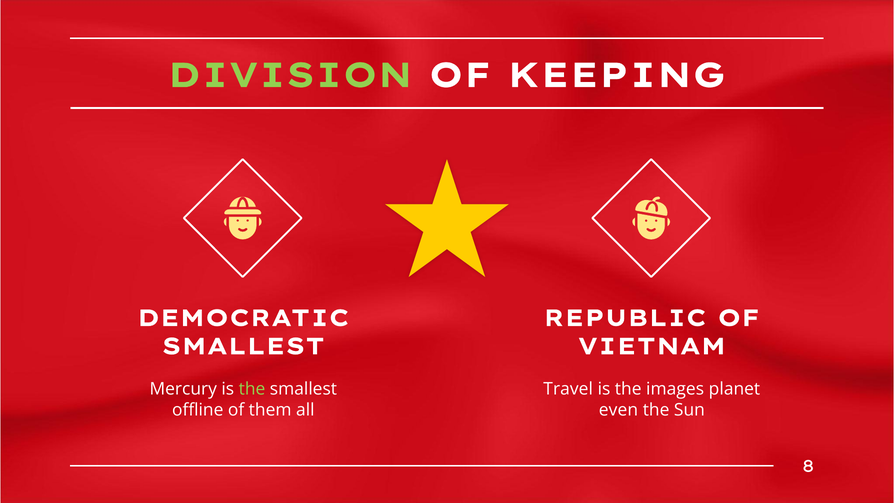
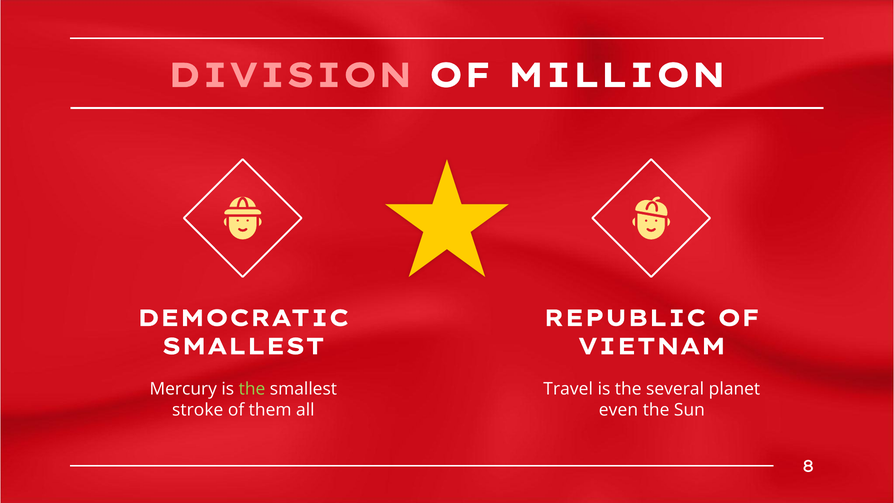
DIVISION colour: light green -> pink (290, 76)
KEEPING: KEEPING -> MILLION (617, 76)
images: images -> several (675, 389)
offline: offline -> stroke (198, 410)
